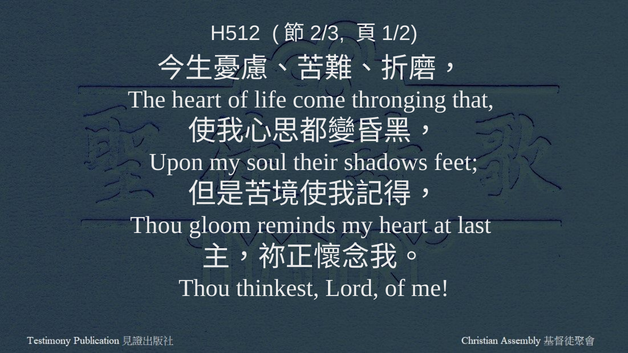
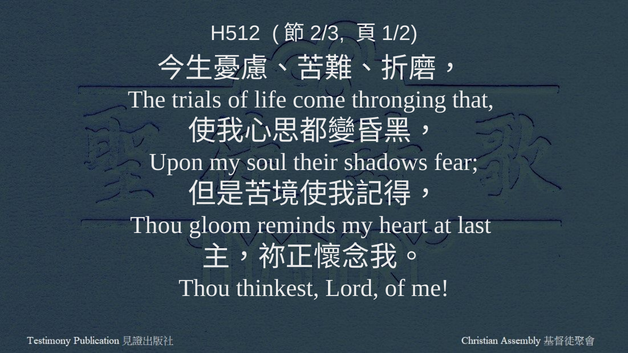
The heart: heart -> trials (197, 100)
feet: feet -> fear (456, 163)
